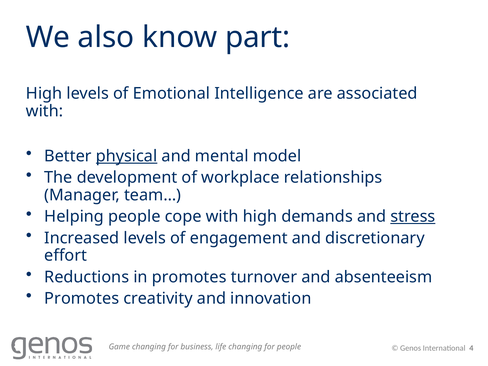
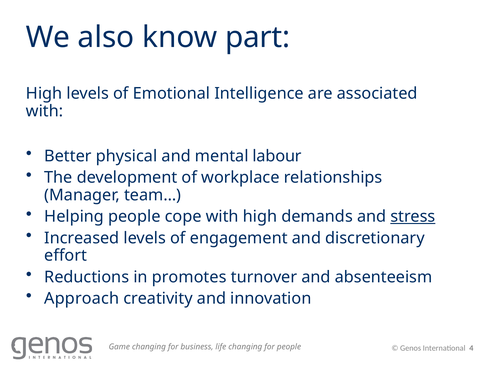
physical underline: present -> none (127, 156)
model: model -> labour (277, 156)
Promotes: Promotes -> Approach (82, 298)
